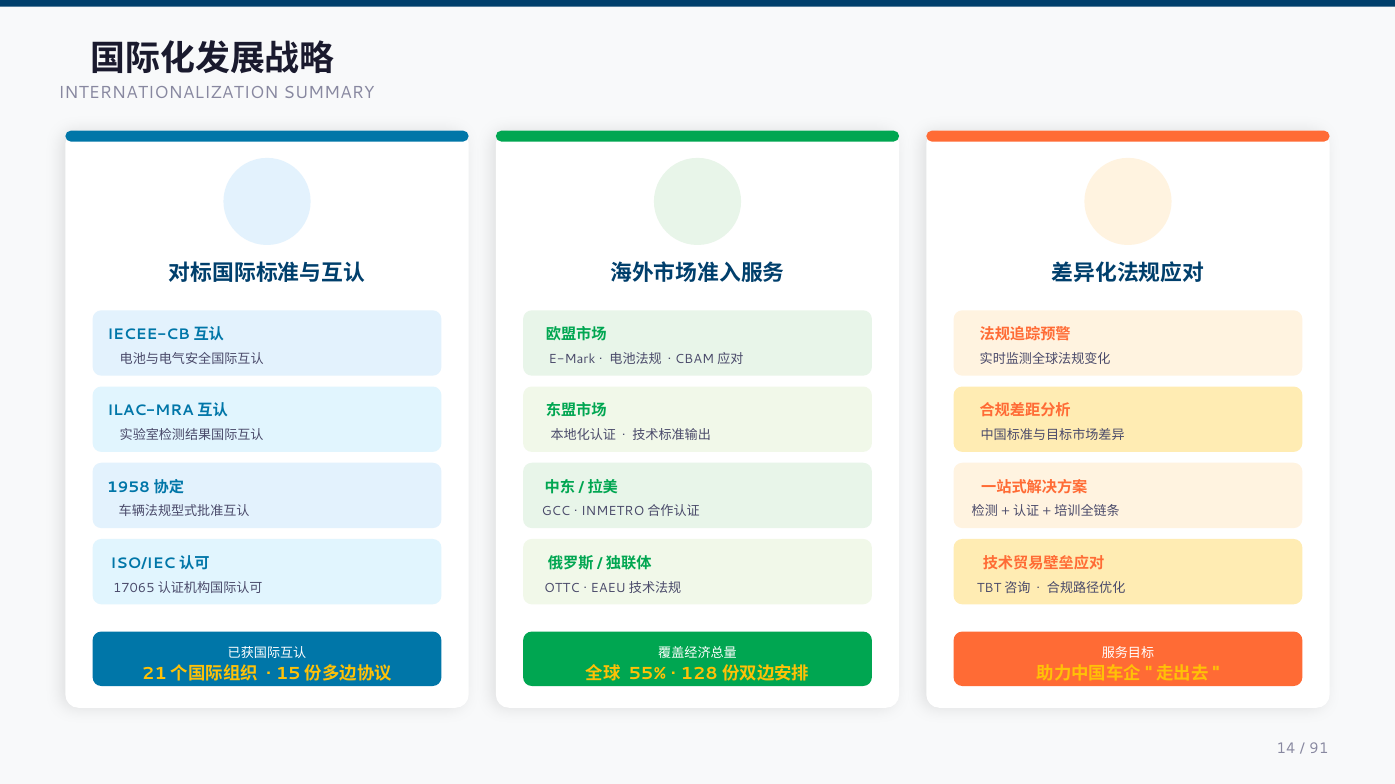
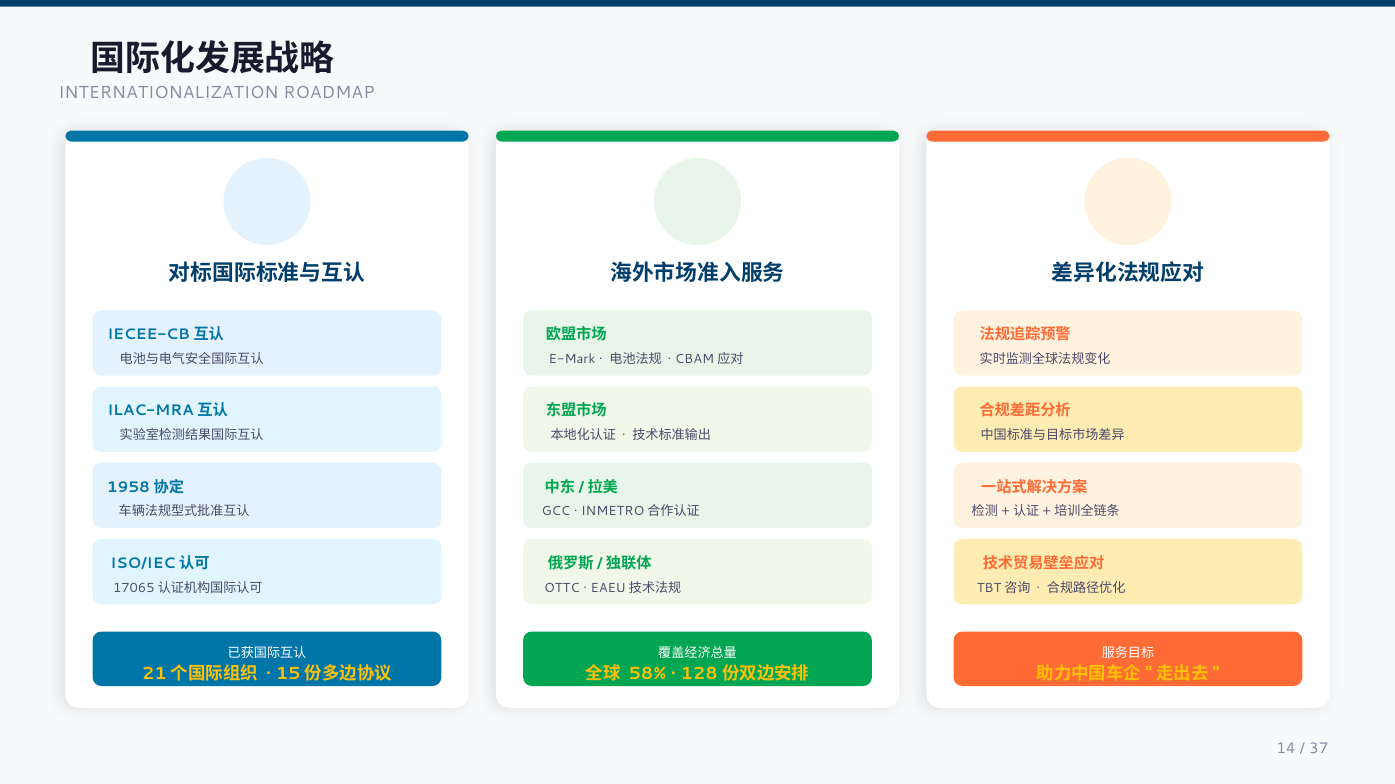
SUMMARY: SUMMARY -> ROADMAP (329, 93)
55%: 55% -> 58% (647, 675)
91: 91 -> 37 (1319, 749)
